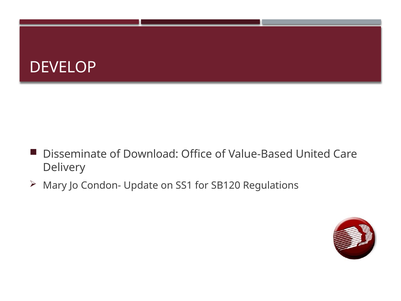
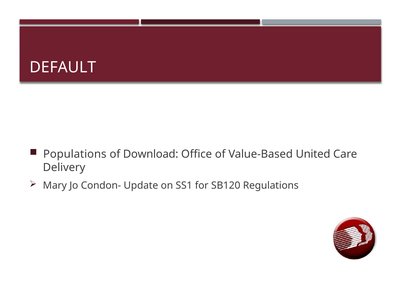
DEVELOP: DEVELOP -> DEFAULT (63, 67)
Disseminate: Disseminate -> Populations (75, 154)
